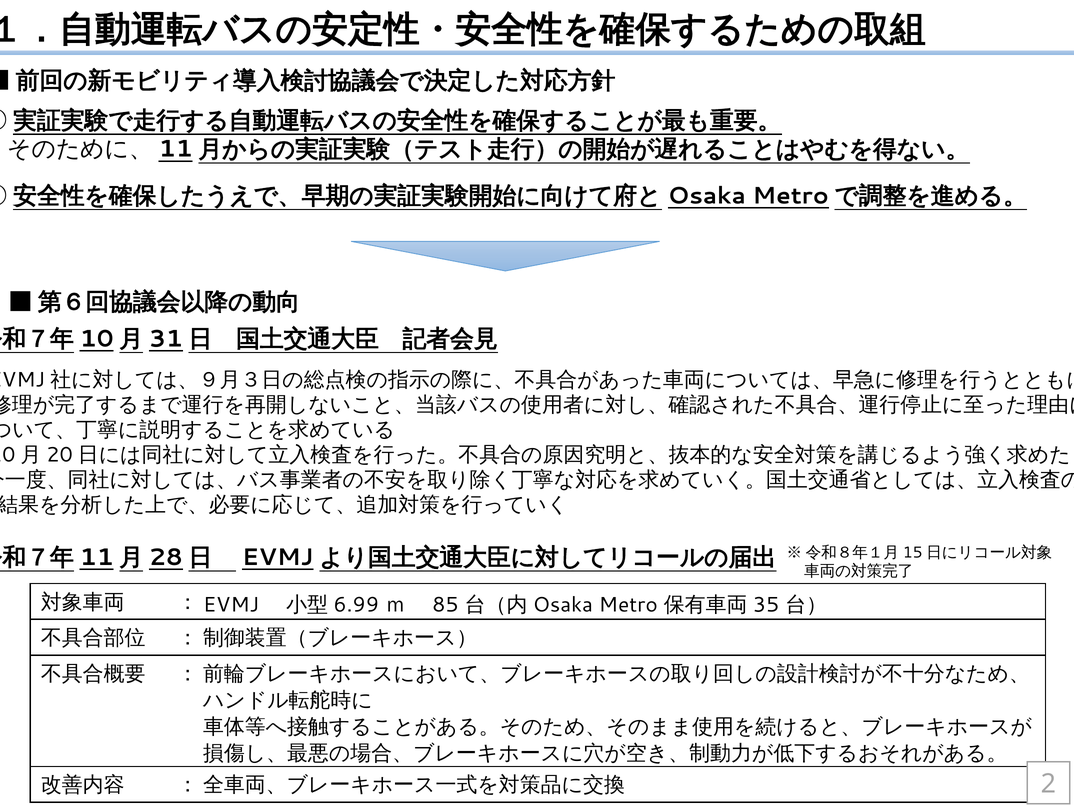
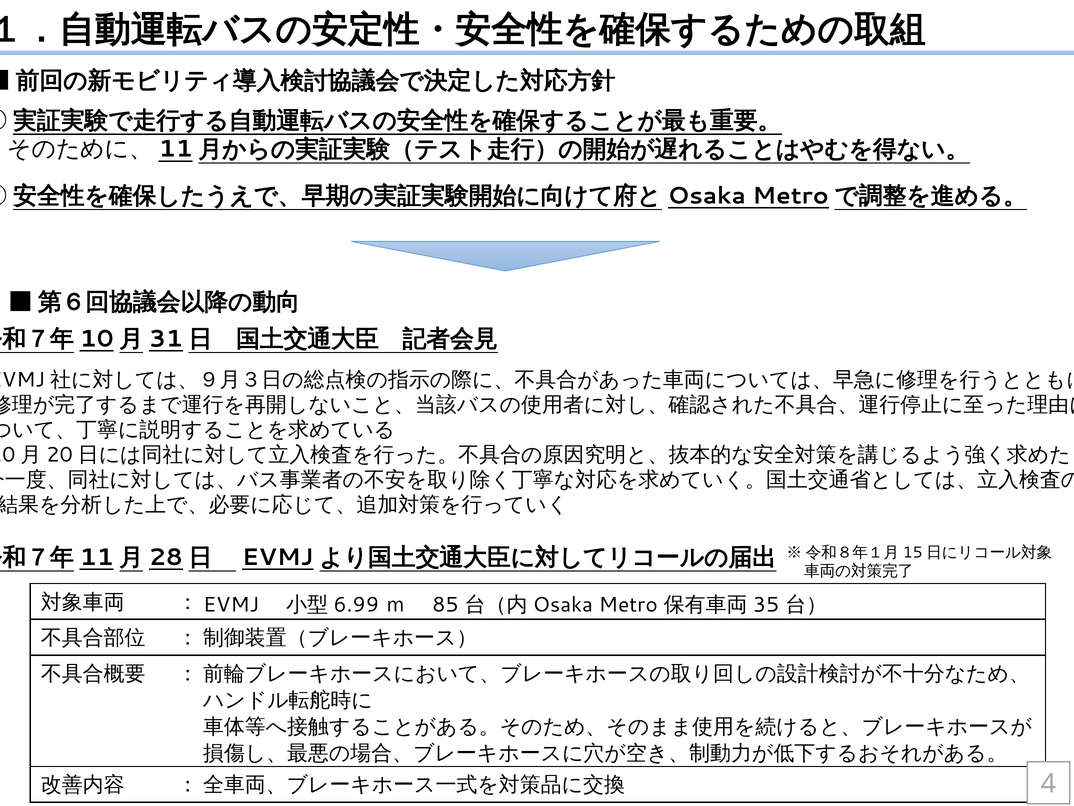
2: 2 -> 4 (1048, 783)
